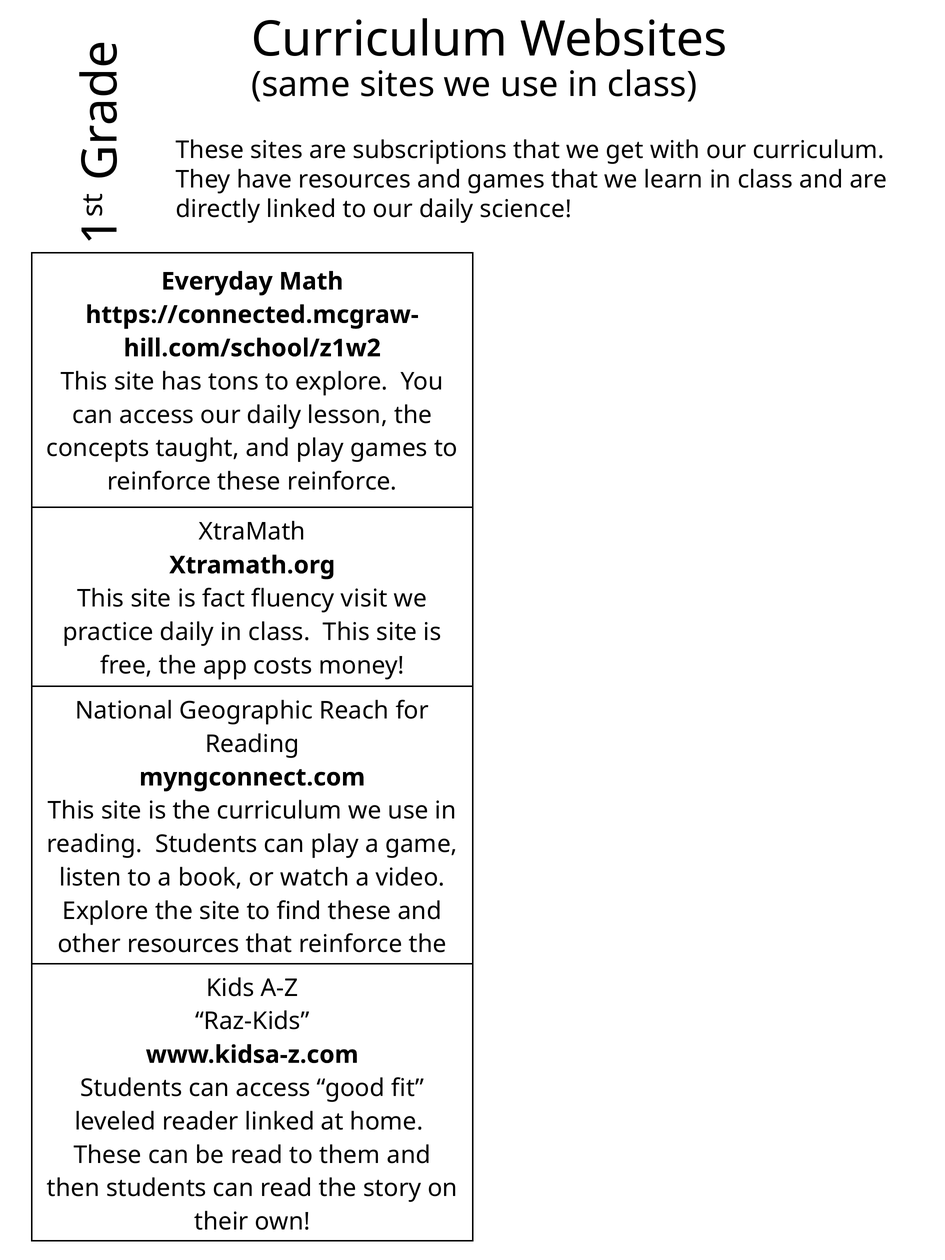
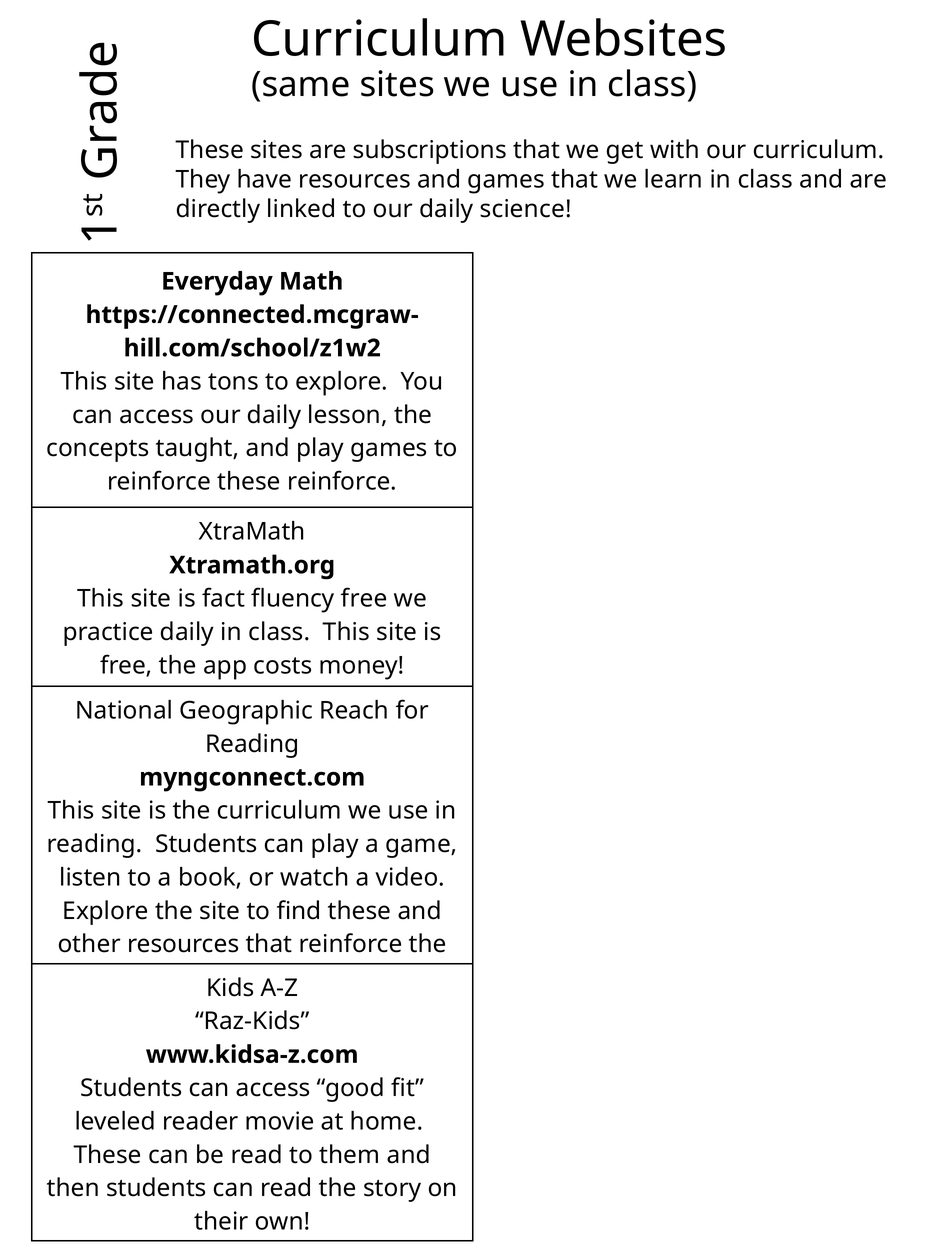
fluency visit: visit -> free (364, 599)
reader linked: linked -> movie (280, 1122)
